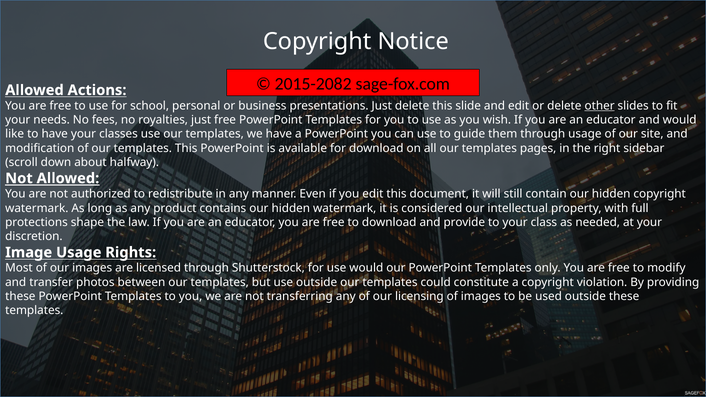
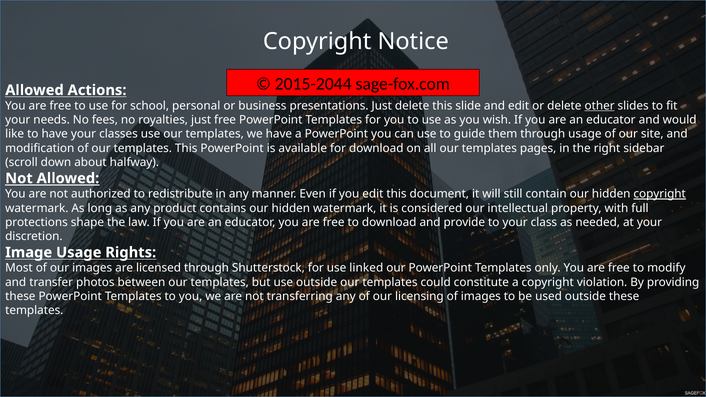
2015-2082: 2015-2082 -> 2015-2044 (313, 84)
copyright underline: none -> present (660, 194)
use would: would -> linked (366, 268)
